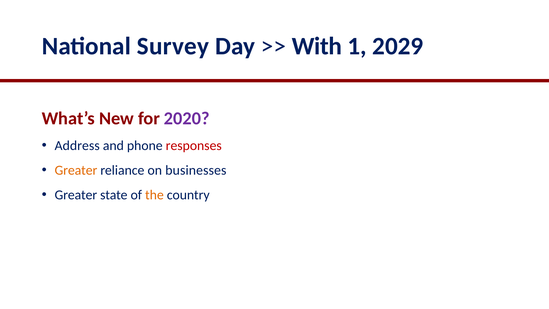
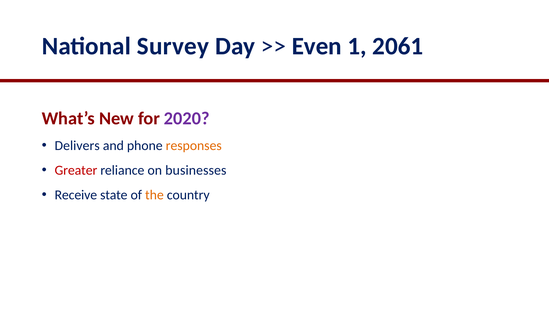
With: With -> Even (317, 46)
2029: 2029 -> 2061 (398, 46)
Address: Address -> Delivers (77, 146)
responses colour: red -> orange (194, 146)
Greater colour: orange -> red (76, 170)
Greater: Greater -> Receive (76, 195)
